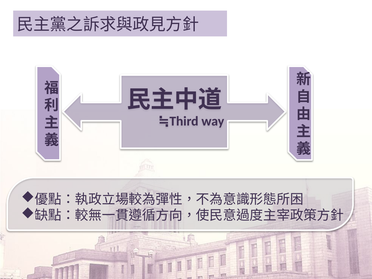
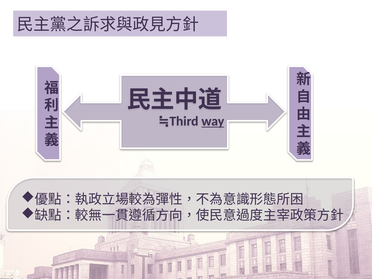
way underline: none -> present (213, 121)
